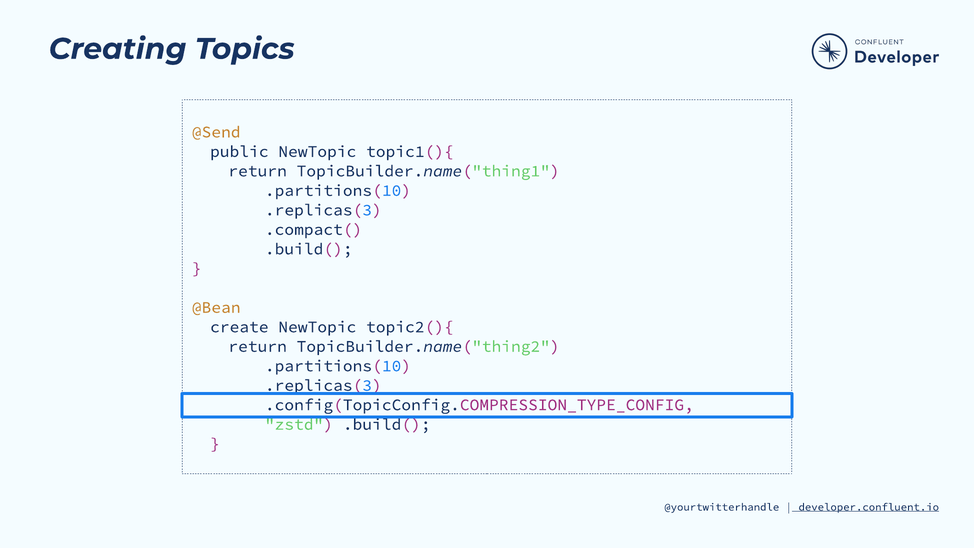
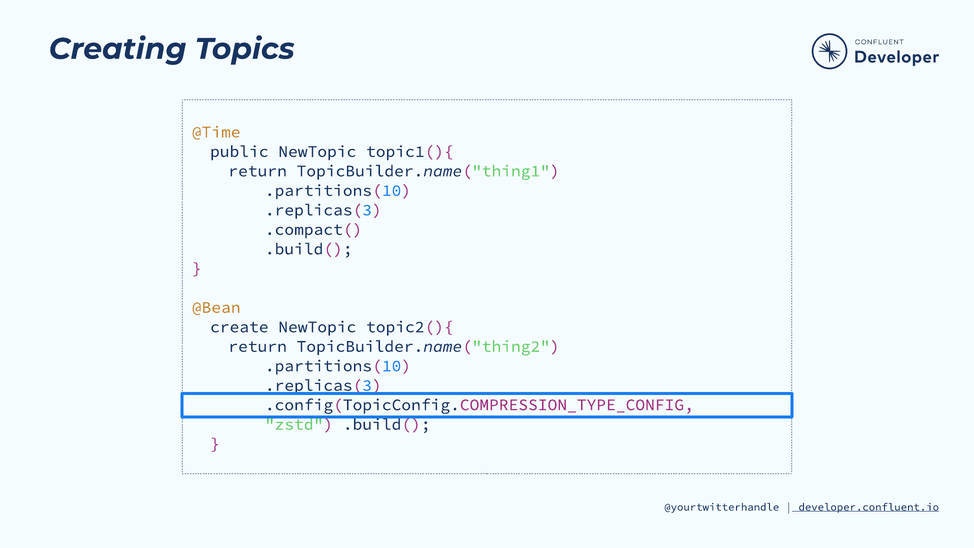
@Send: @Send -> @Time (216, 132)
